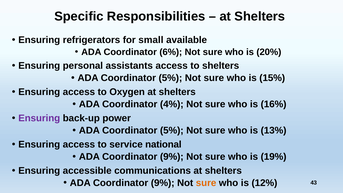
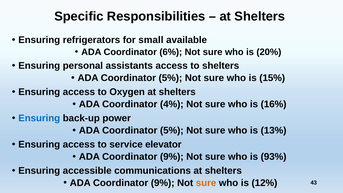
Ensuring colour: purple -> blue (39, 118)
national: national -> elevator (163, 144)
19%: 19% -> 93% (274, 157)
